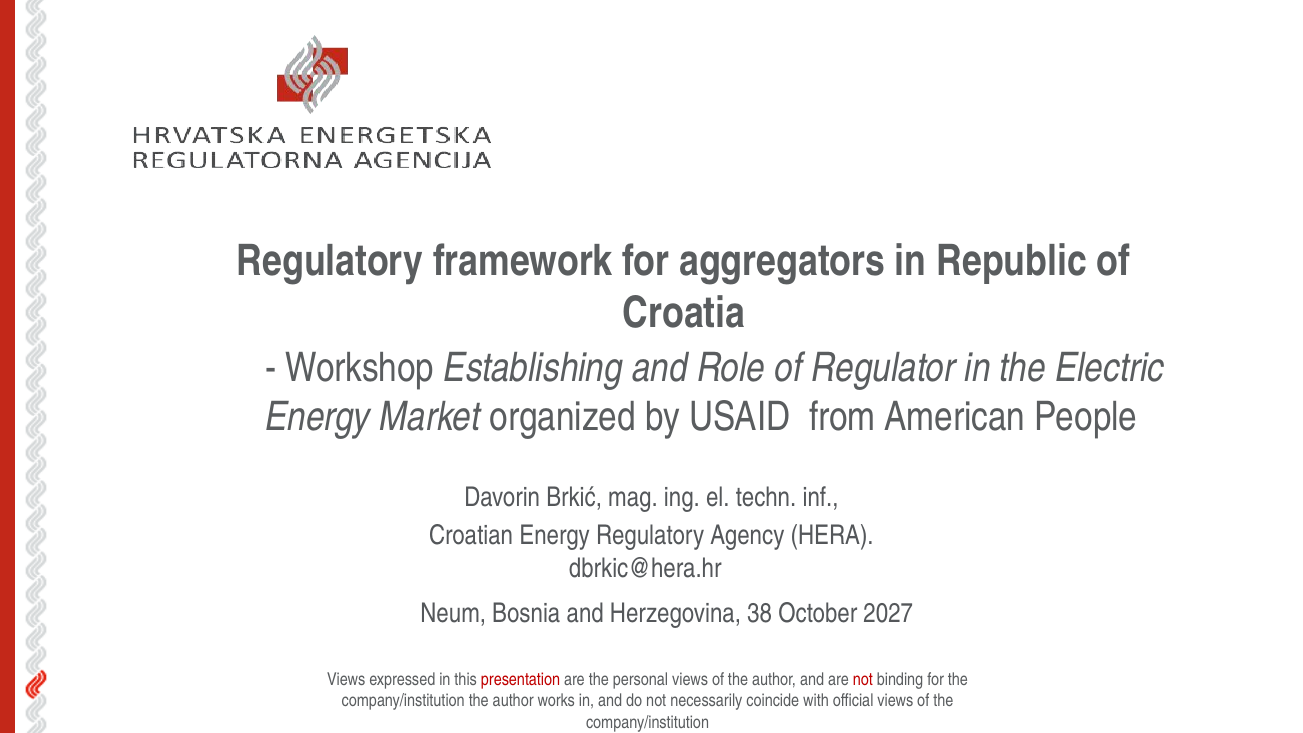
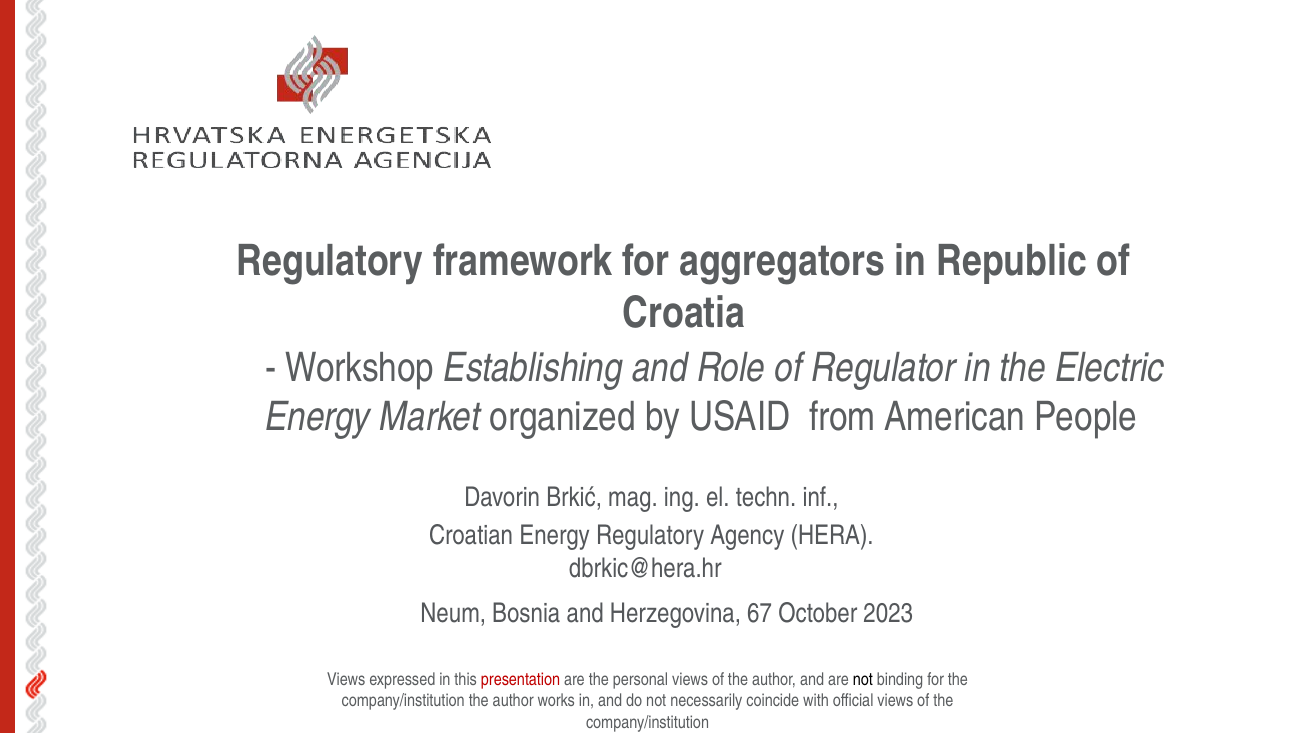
38: 38 -> 67 (760, 614)
2027: 2027 -> 2023 (888, 614)
not colour: red -> black (863, 680)
